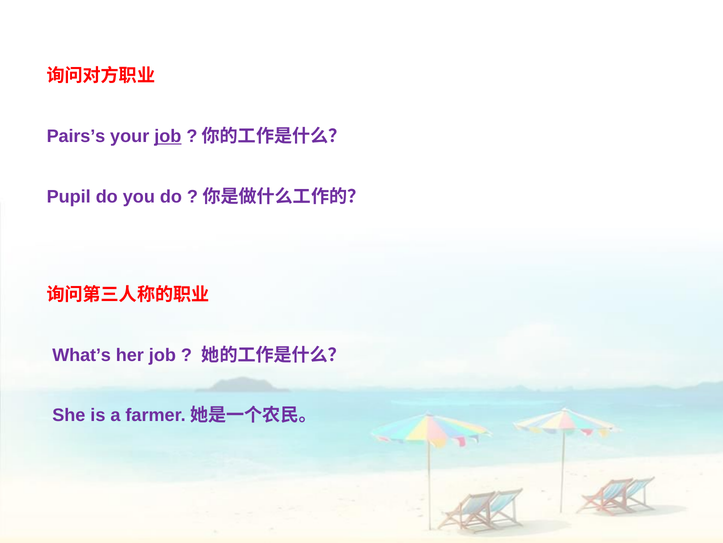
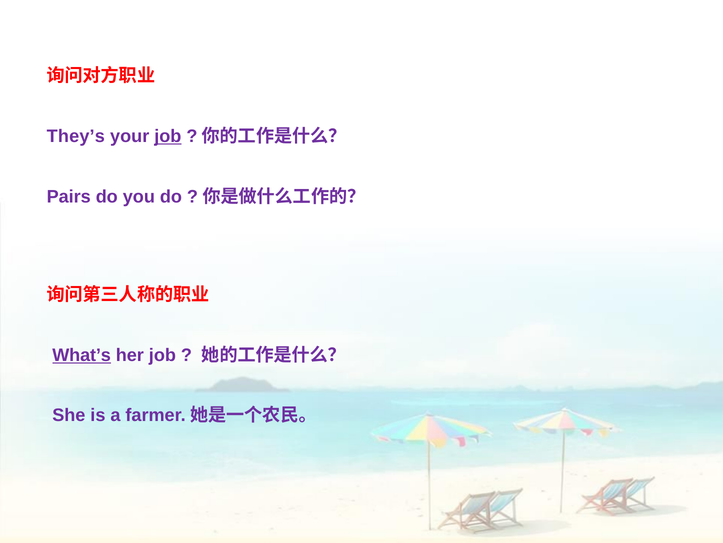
Pairs’s: Pairs’s -> They’s (76, 136)
Pupil: Pupil -> Pairs (69, 196)
What’s underline: none -> present (82, 355)
